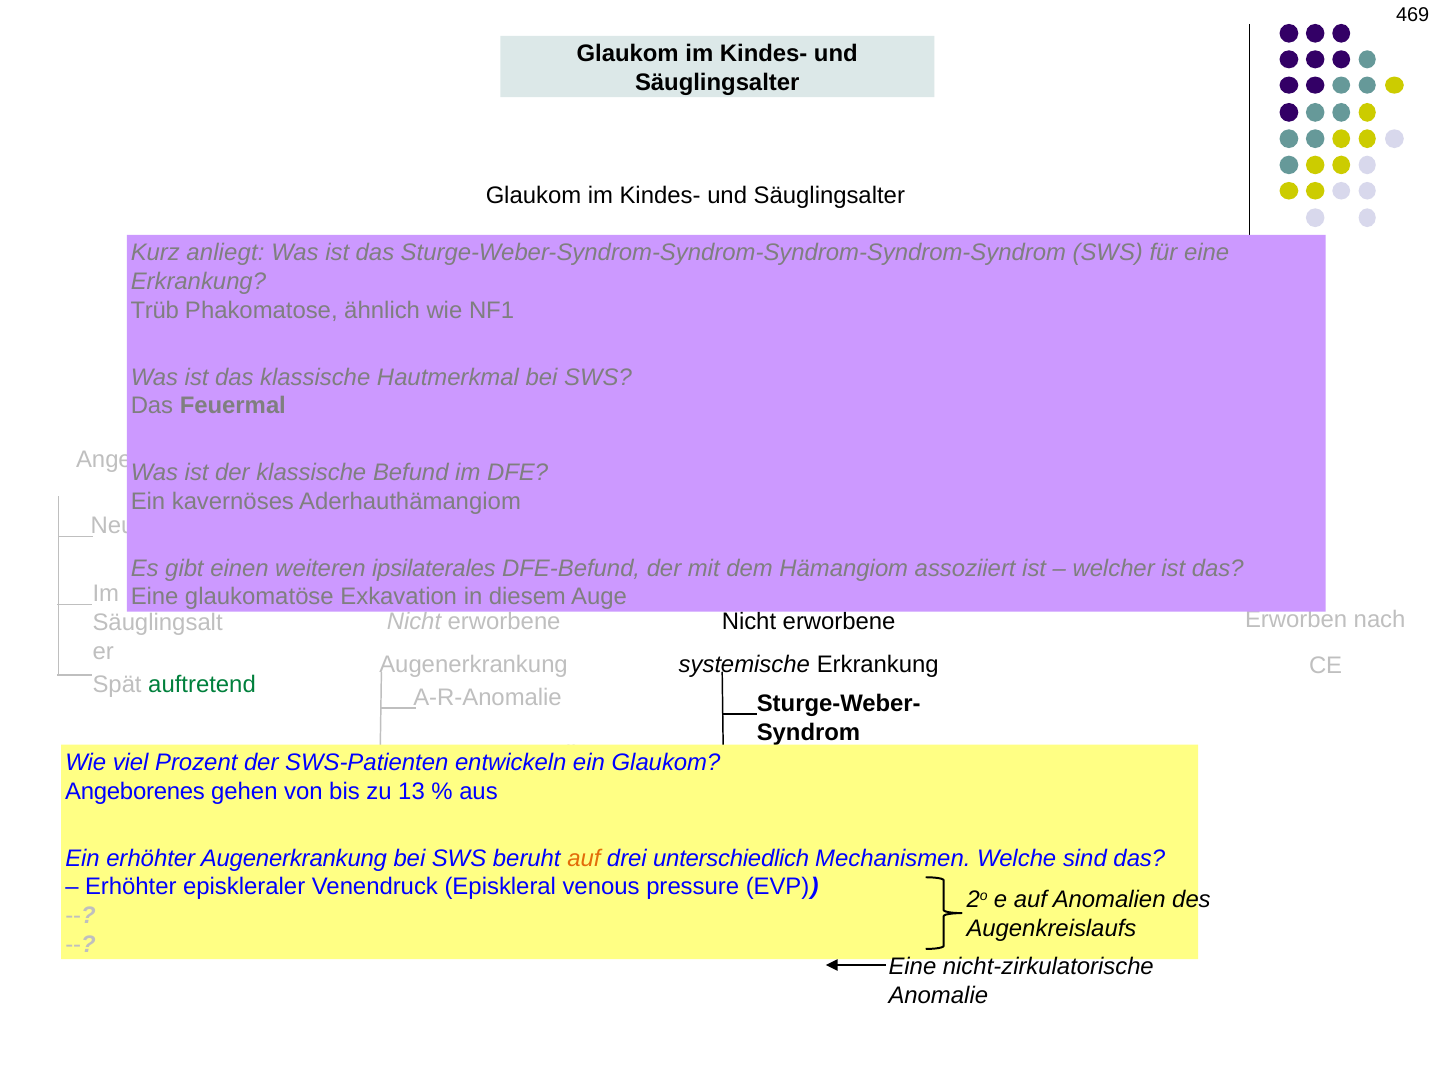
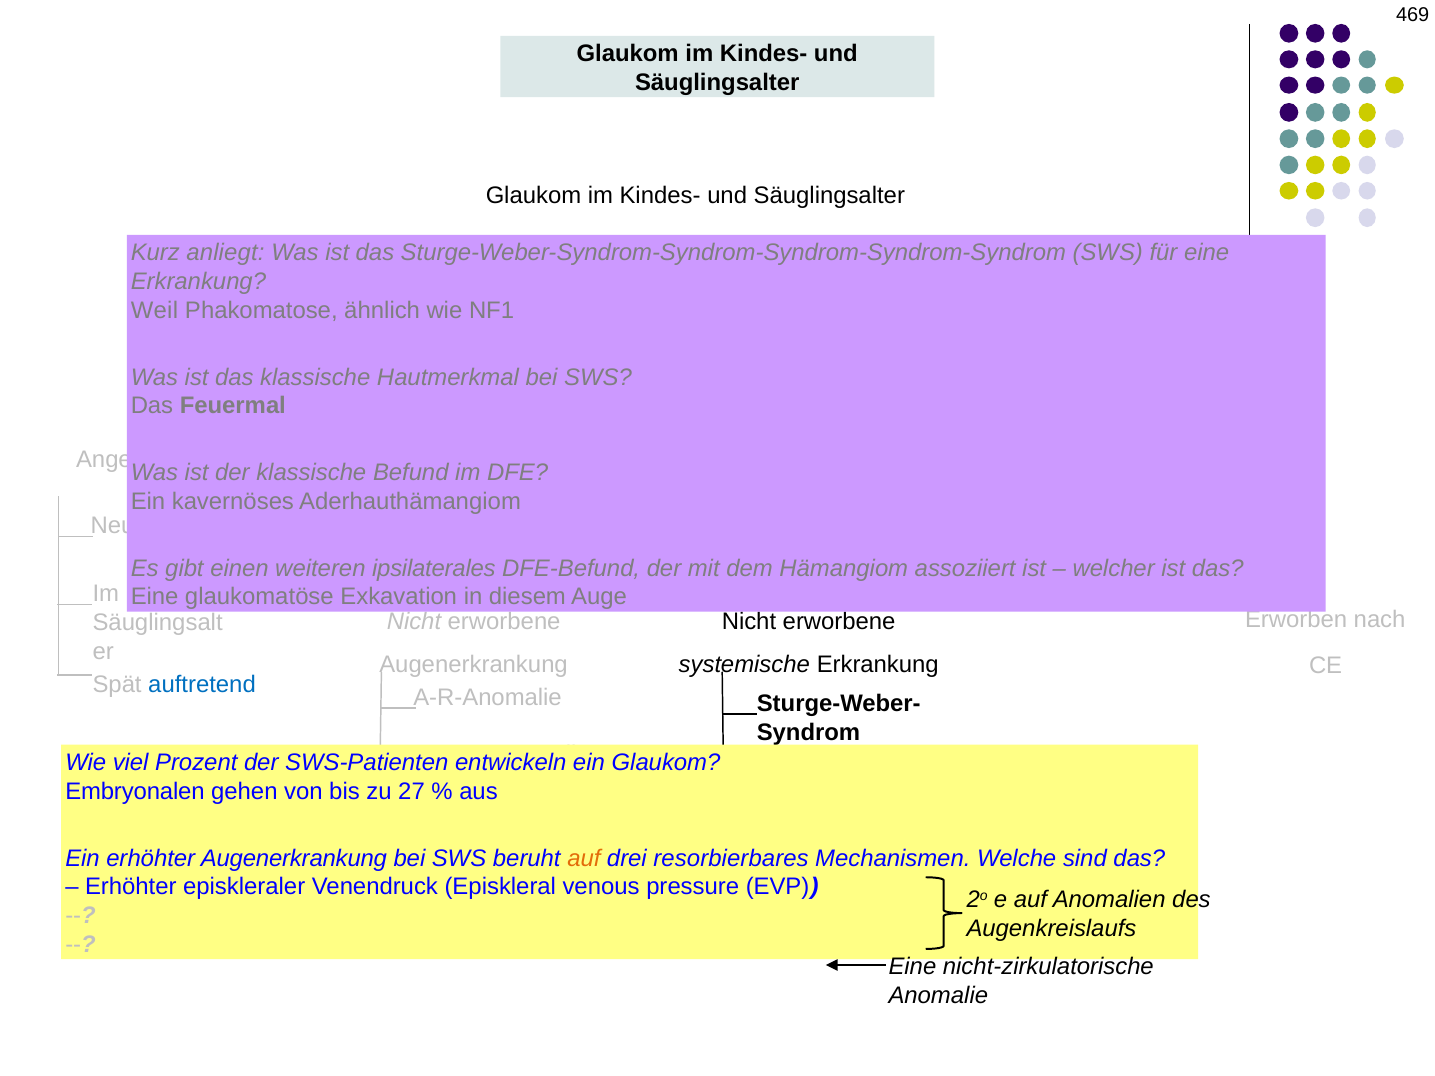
Trüb: Trüb -> Weil (155, 310)
auftretend colour: green -> blue (202, 685)
Angeborenes: Angeborenes -> Embryonalen (135, 792)
13: 13 -> 27 (412, 792)
unterschiedlich: unterschiedlich -> resorbierbares (731, 859)
